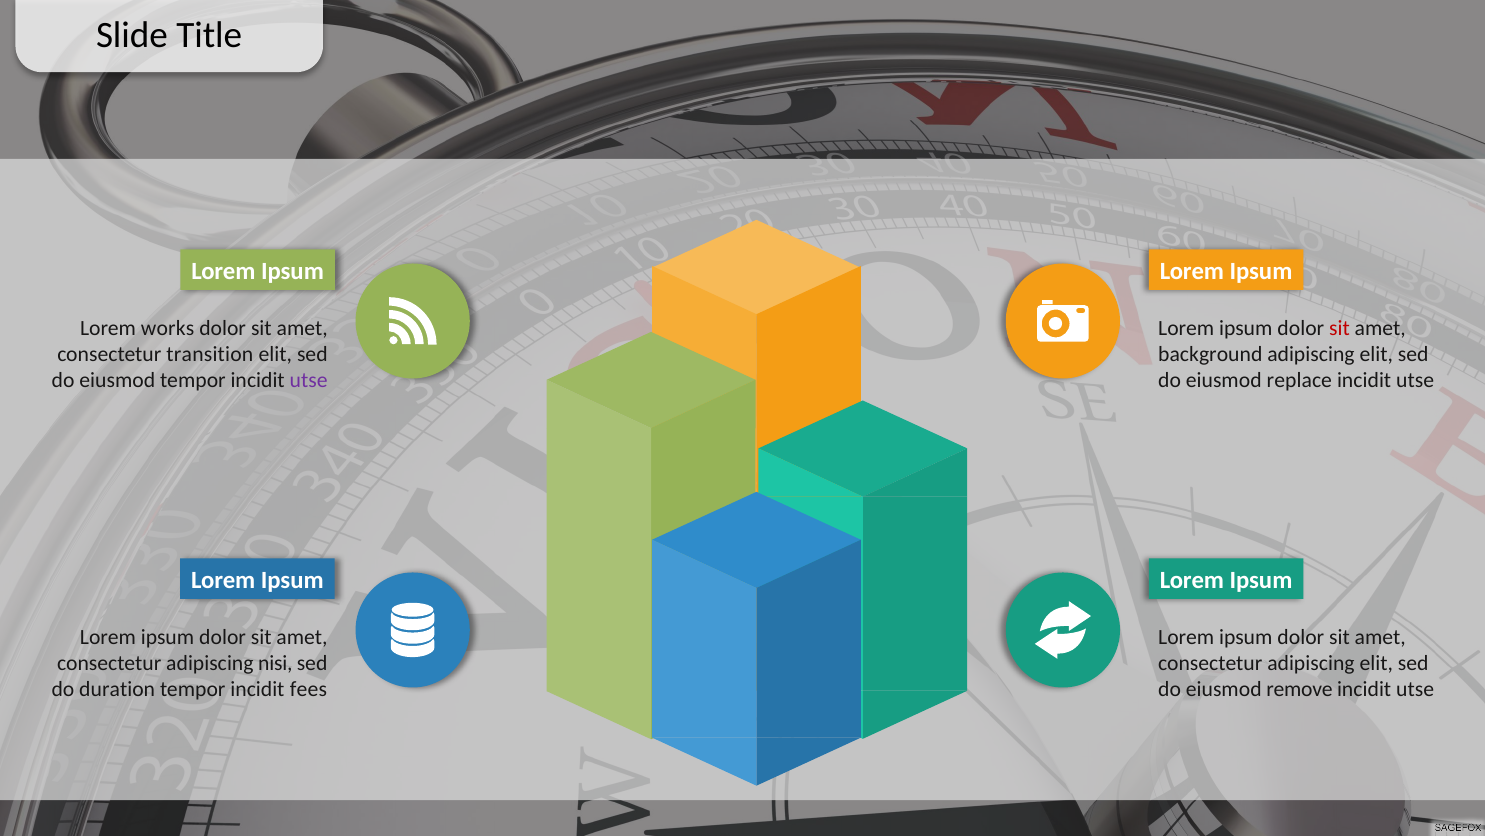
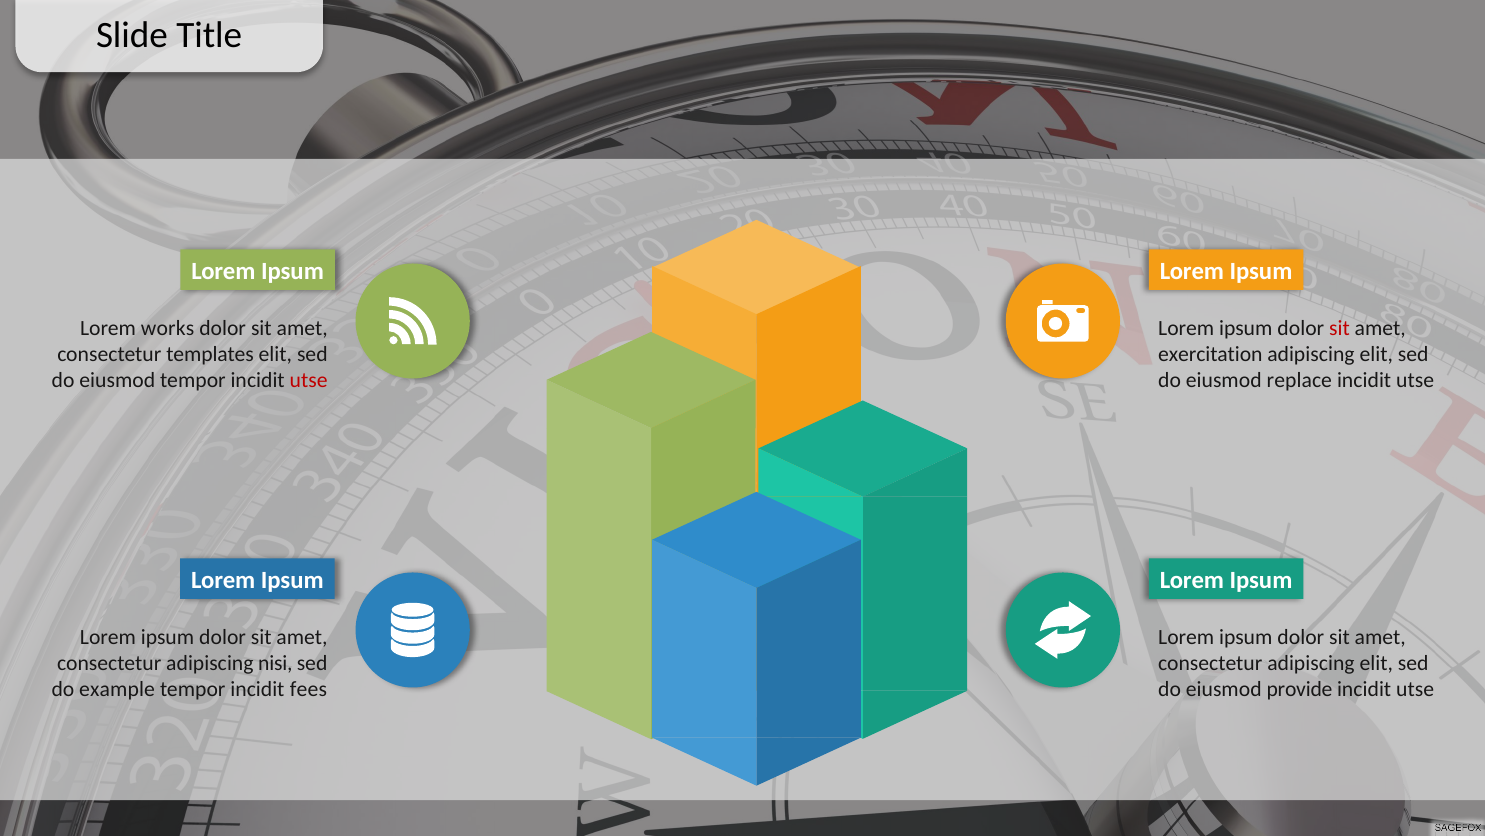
transition: transition -> templates (210, 354)
background: background -> exercitation (1210, 354)
utse colour: purple -> red (309, 380)
duration: duration -> example (117, 689)
remove: remove -> provide (1299, 689)
